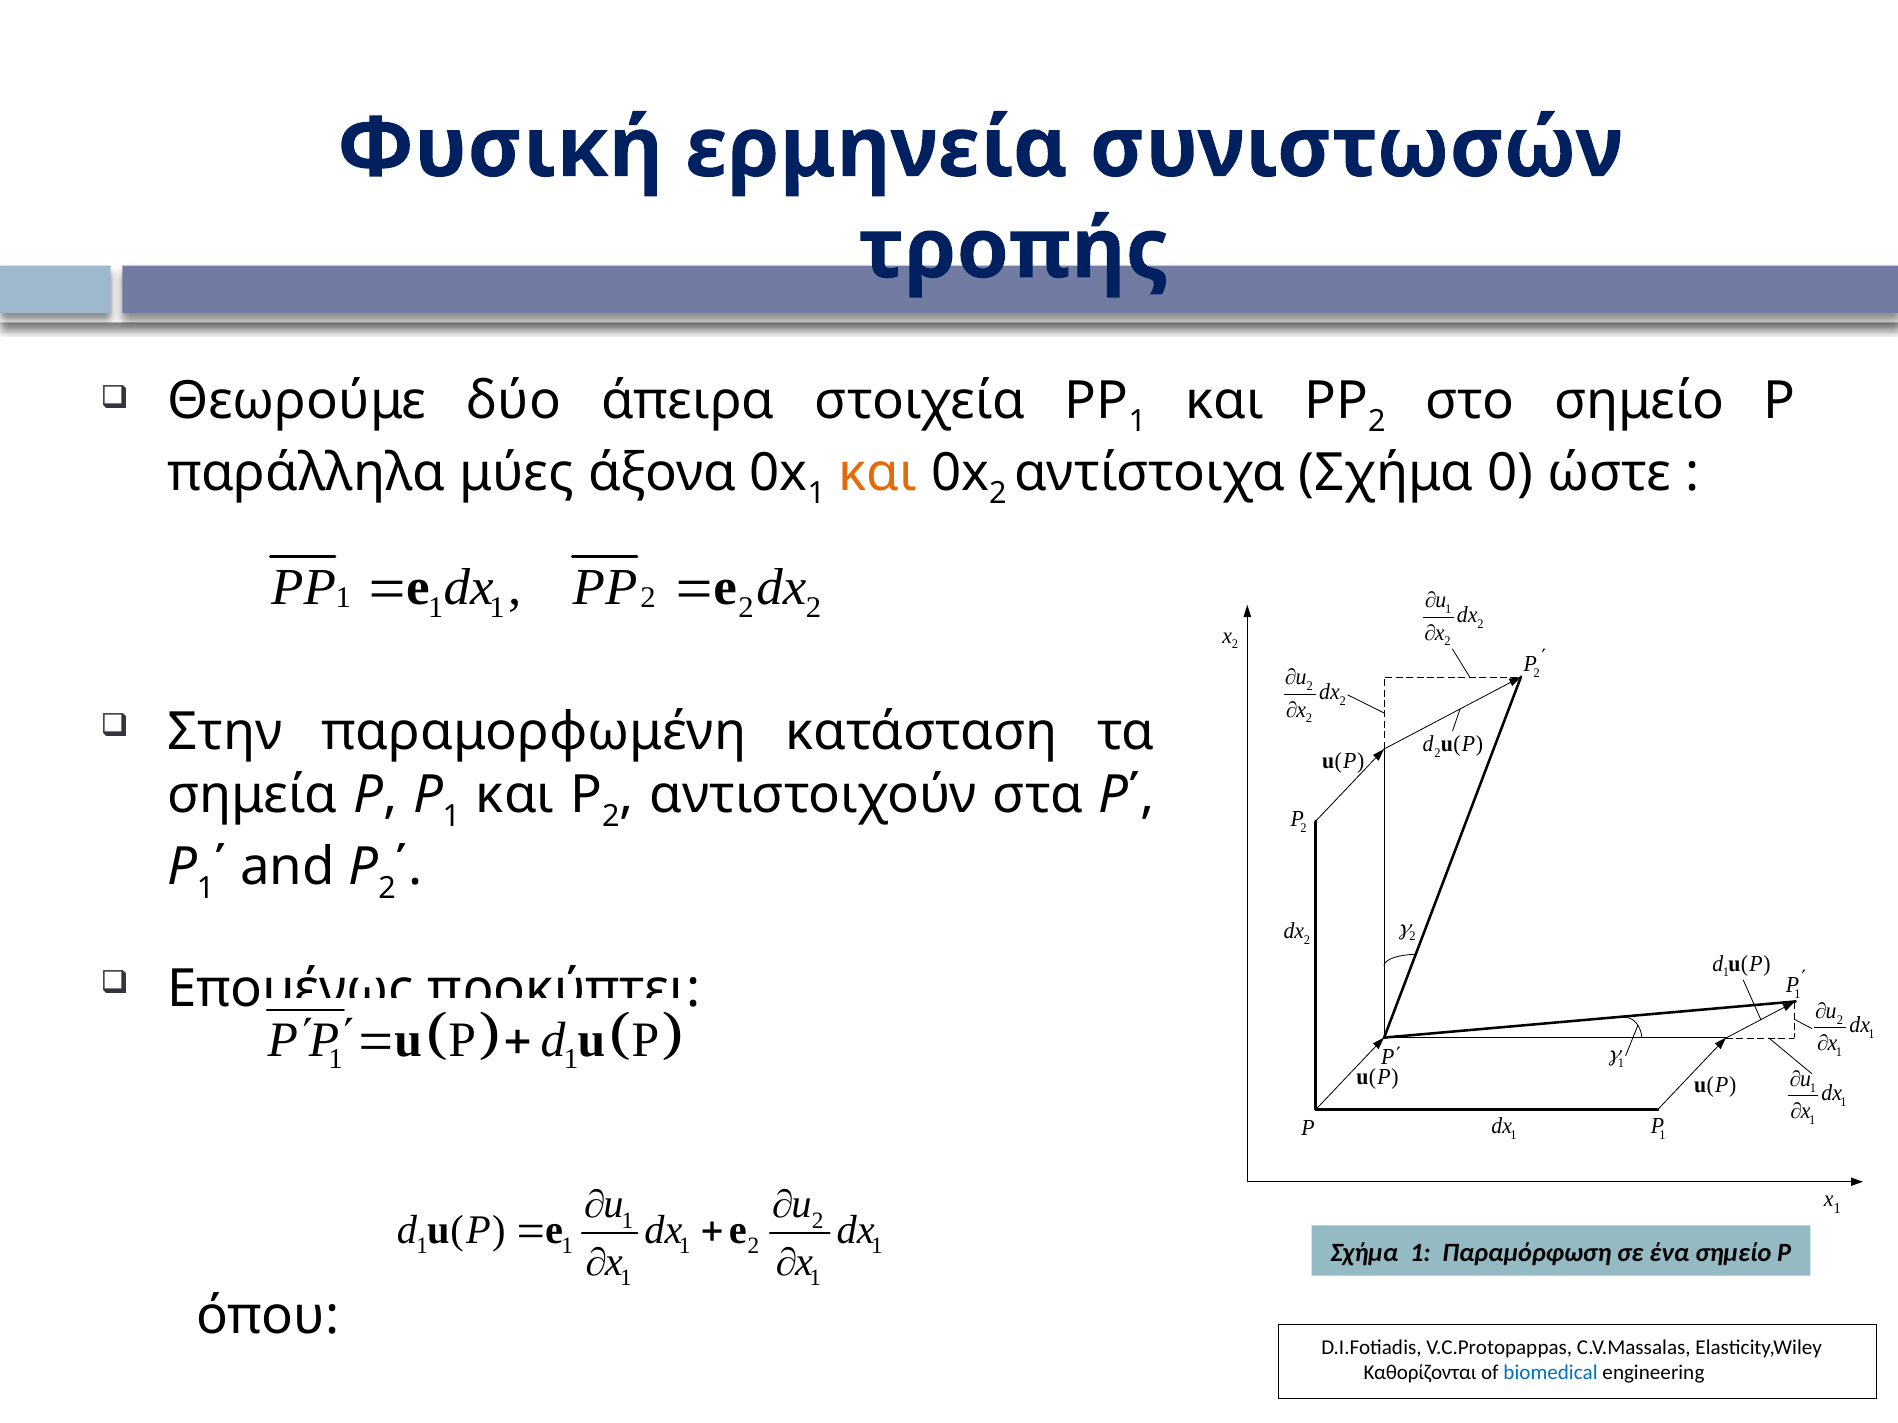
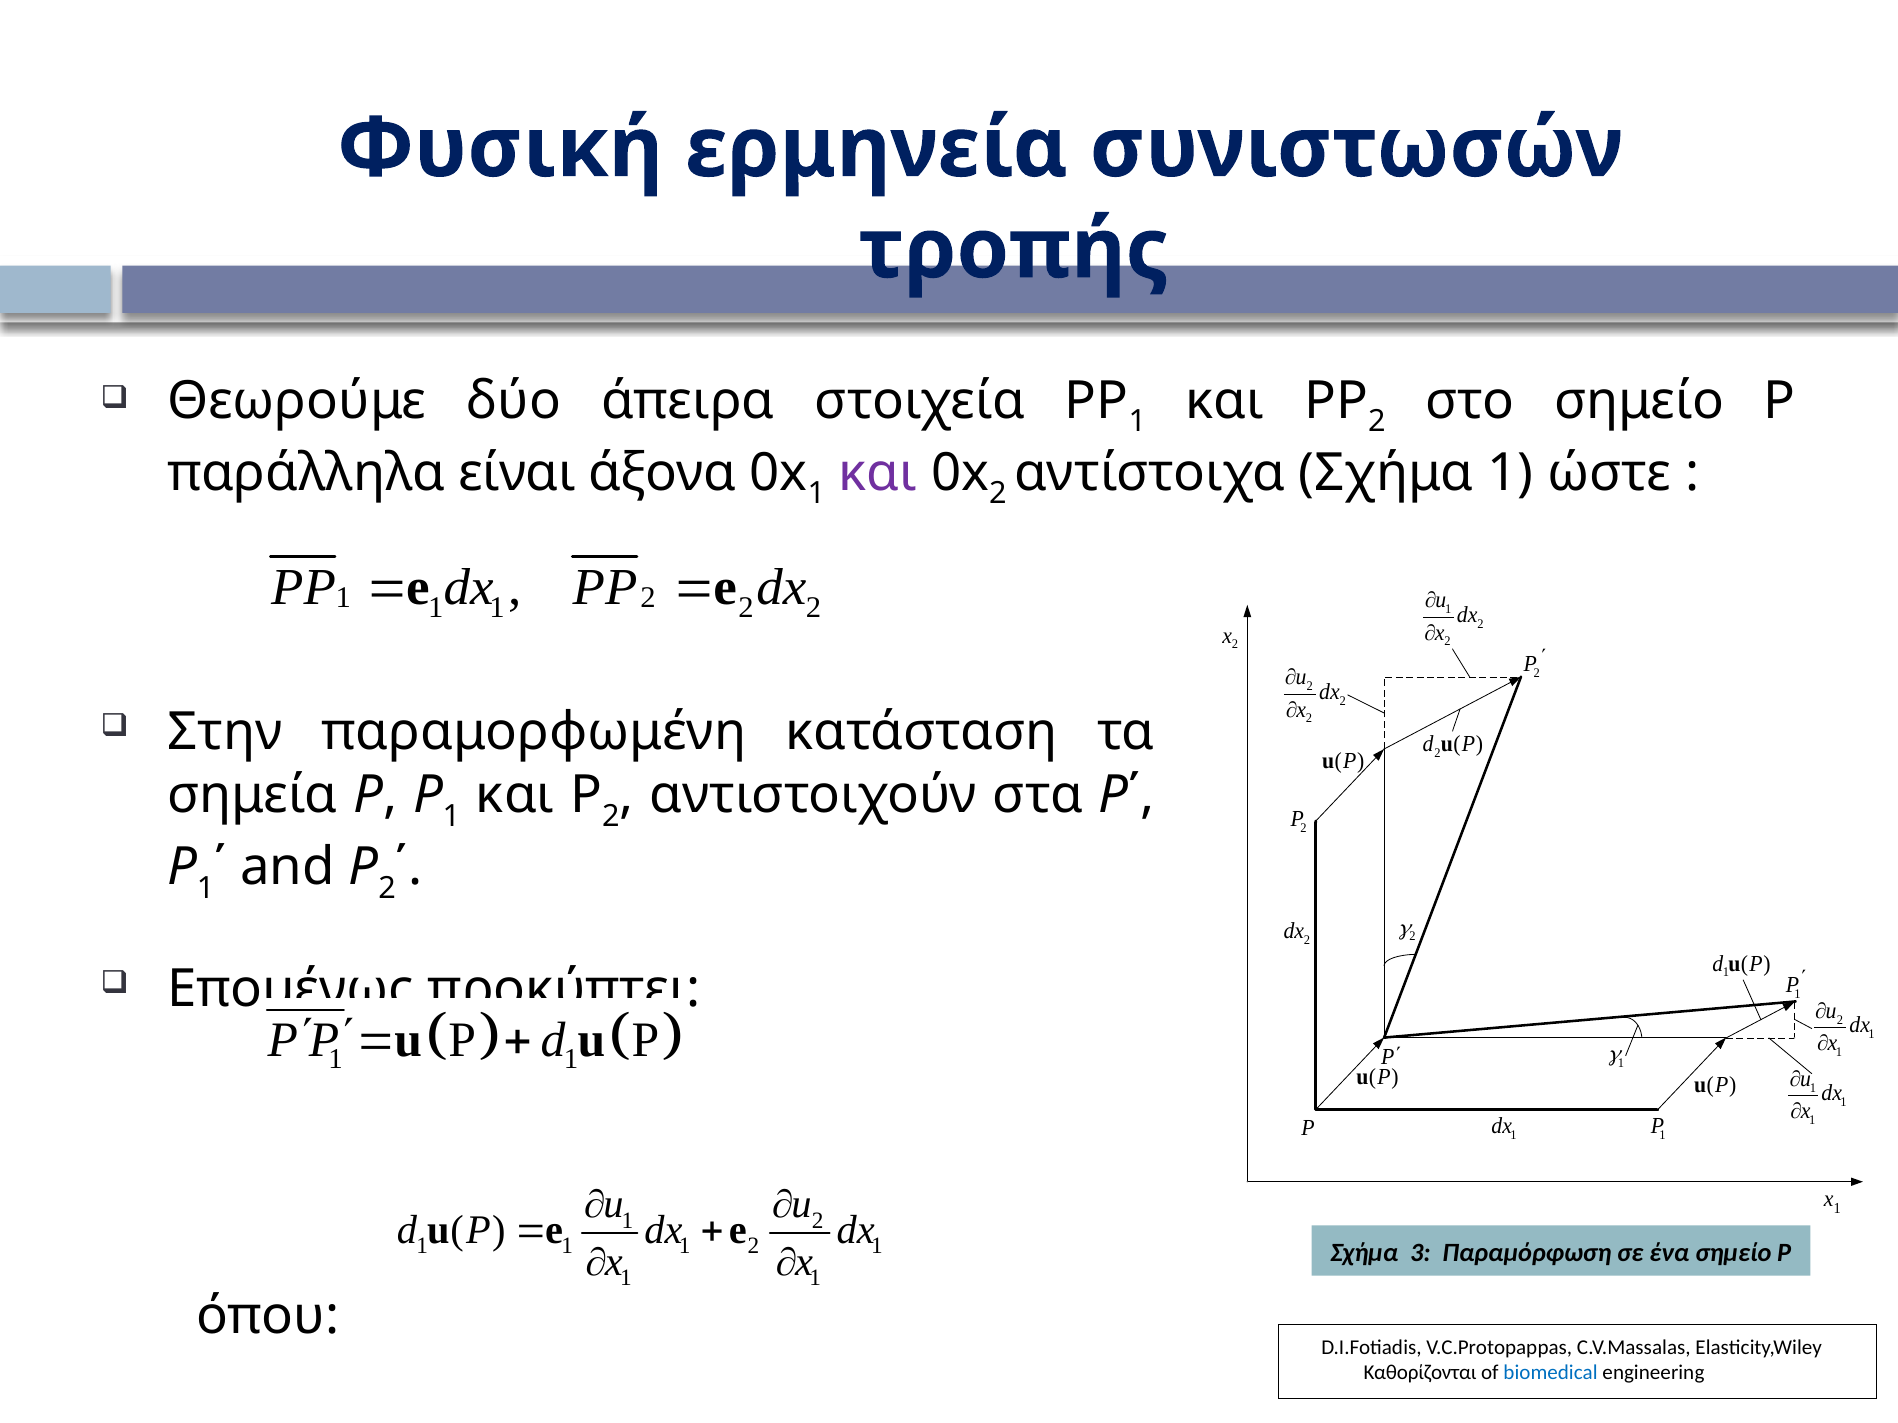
μύες: μύες -> είναι (517, 473)
και colour: orange -> purple (878, 473)
Σχήμα 0: 0 -> 1 (1510, 473)
Σχήμα 1: 1 -> 3 (1420, 1253)
